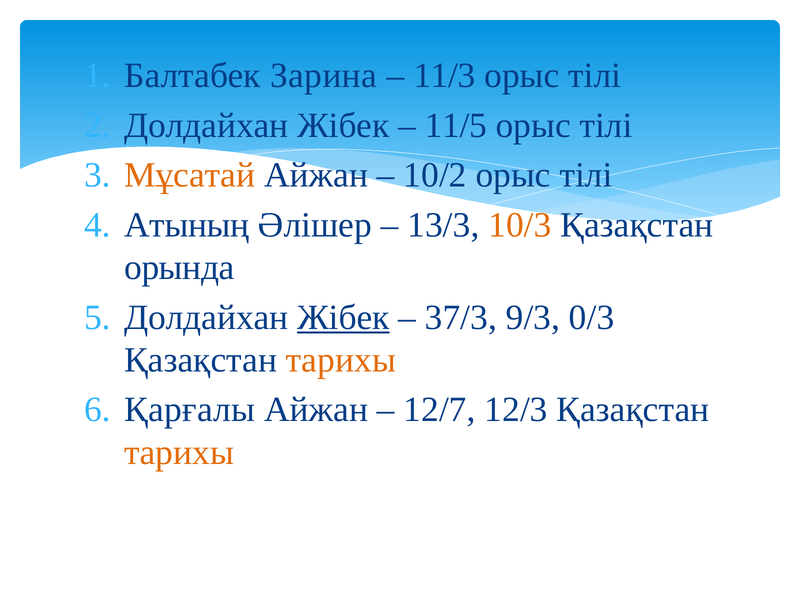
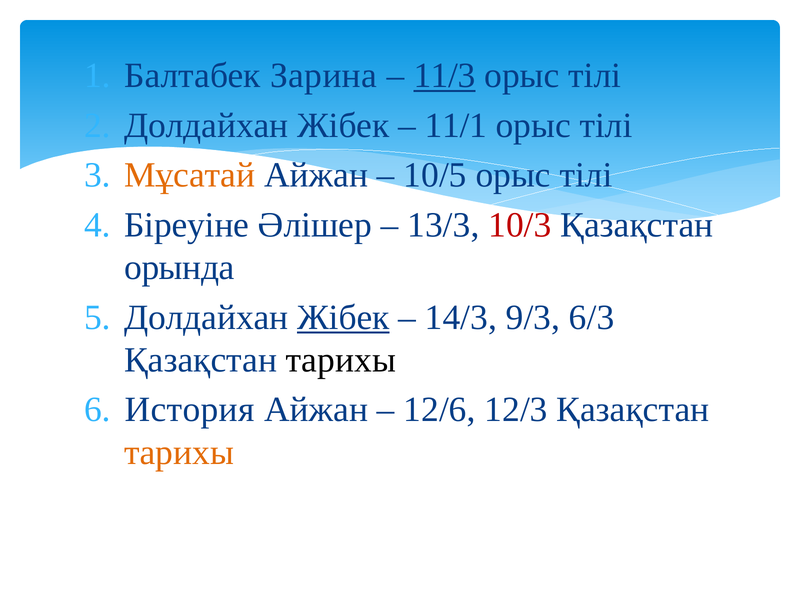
11/3 underline: none -> present (445, 76)
11/5: 11/5 -> 11/1 (456, 126)
10/2: 10/2 -> 10/5 (435, 175)
Атының: Атының -> Біреуіне (187, 225)
10/3 colour: orange -> red (520, 225)
37/3: 37/3 -> 14/3 (461, 317)
0/3: 0/3 -> 6/3 (592, 317)
тарихы colour: orange -> black (341, 360)
Қарғалы: Қарғалы -> История (189, 410)
12/7: 12/7 -> 12/6 (440, 410)
